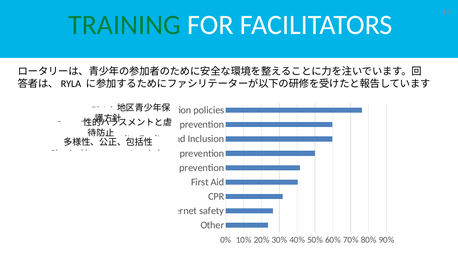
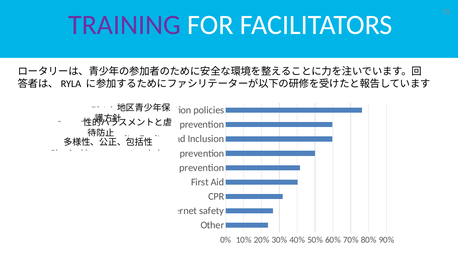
TRAINING colour: green -> purple (124, 25)
